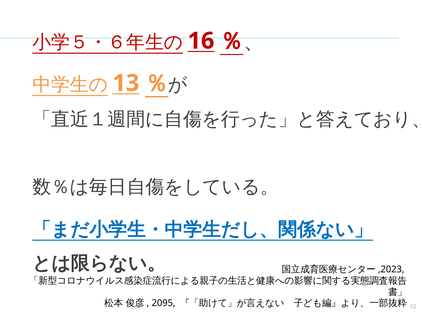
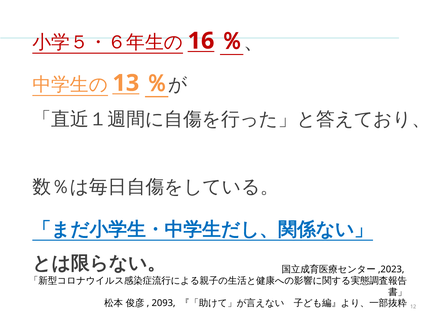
2095: 2095 -> 2093 (164, 303)
